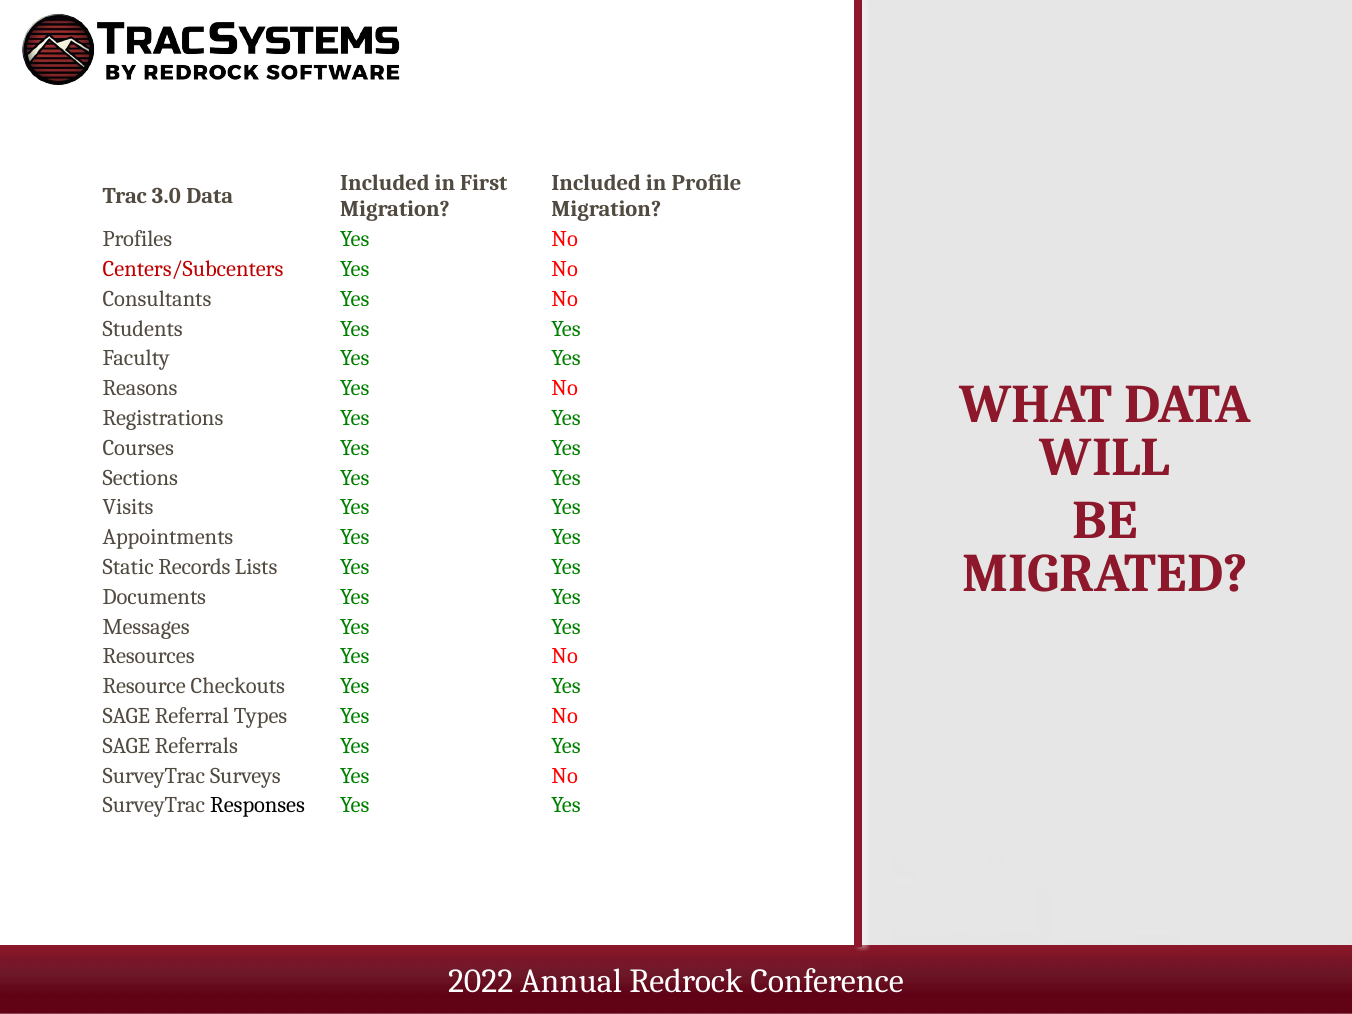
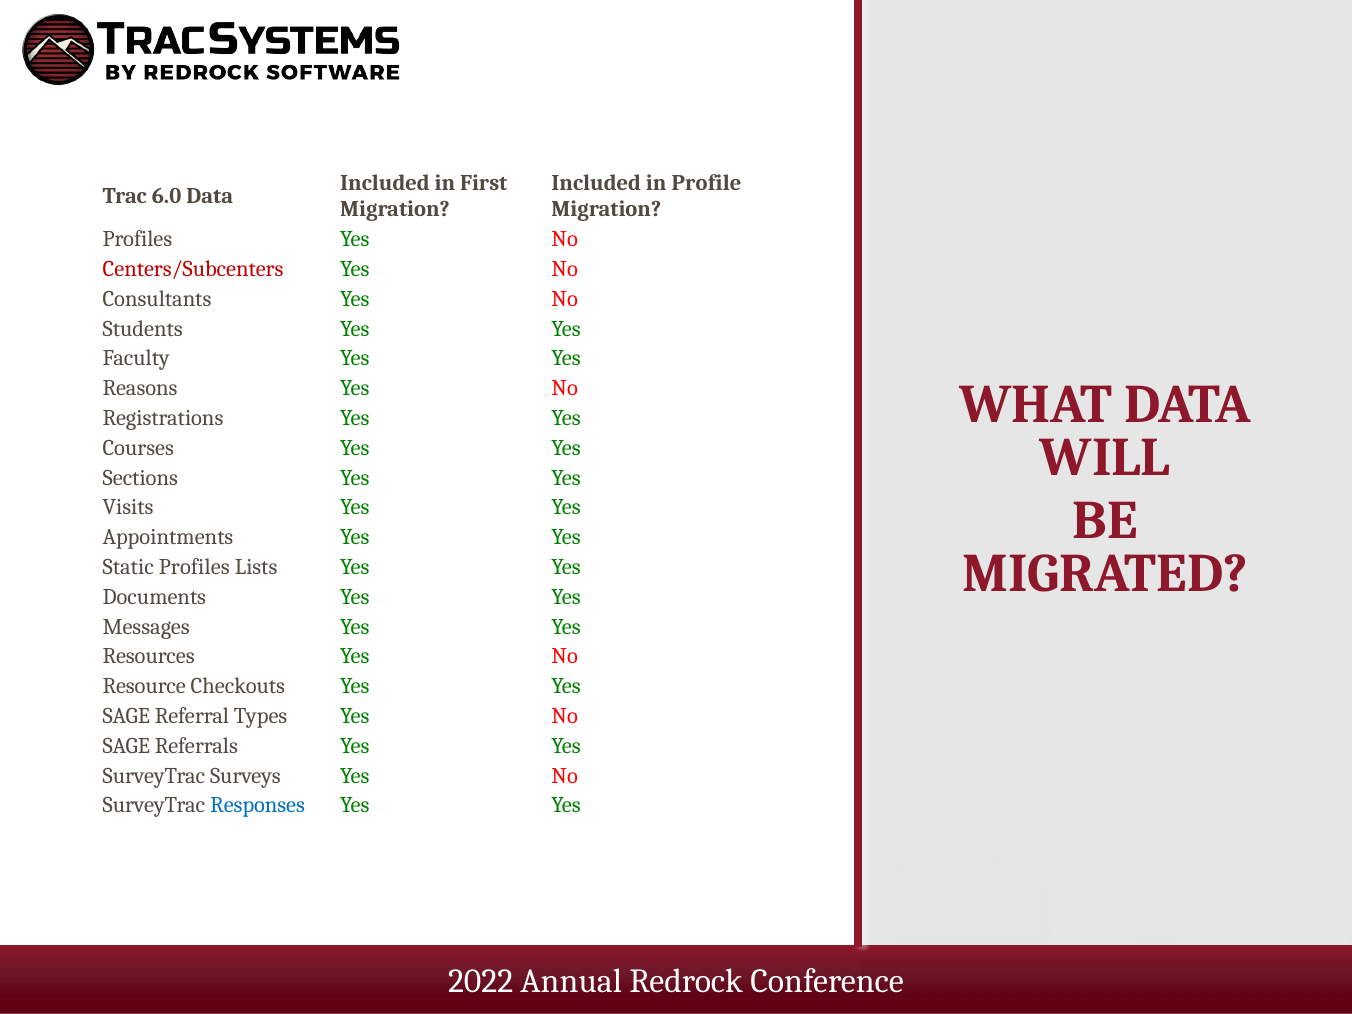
3.0: 3.0 -> 6.0 (167, 196)
Static Records: Records -> Profiles (194, 567)
Responses colour: black -> blue (258, 806)
